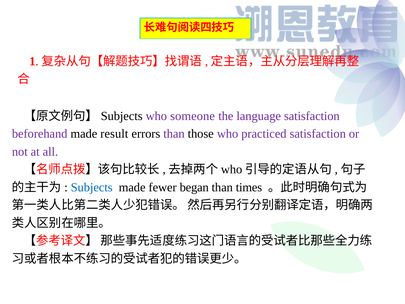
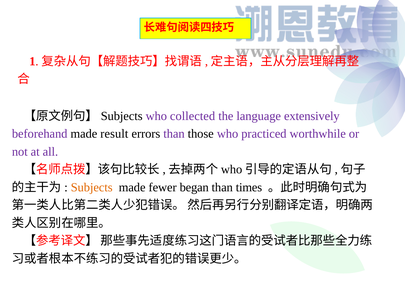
someone: someone -> collected (193, 116)
language satisfaction: satisfaction -> extensively (312, 116)
practiced satisfaction: satisfaction -> worthwhile (318, 134)
Subjects colour: blue -> orange (92, 187)
